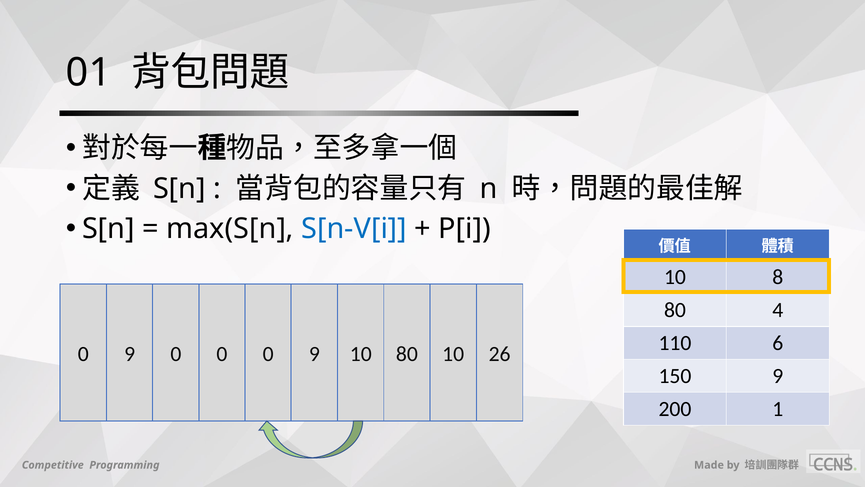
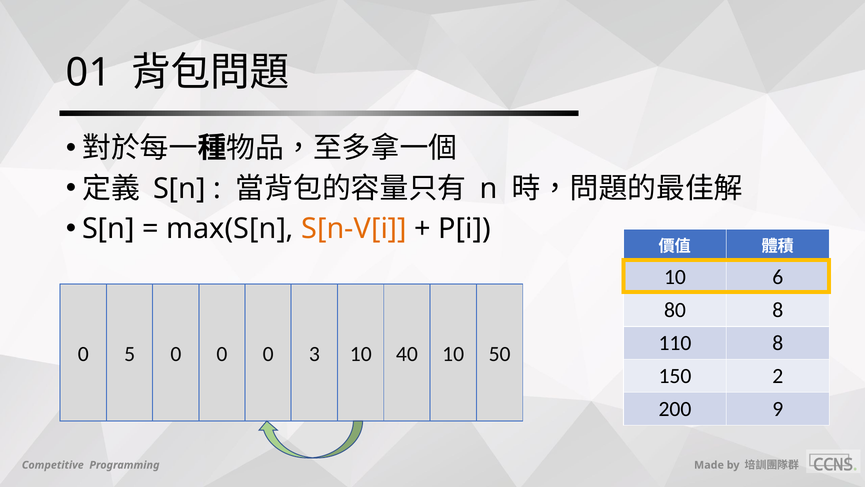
S[n-V[i colour: blue -> orange (354, 229)
8: 8 -> 6 (778, 277)
80 4: 4 -> 8 (778, 310)
110 6: 6 -> 8 (778, 343)
9: 9 -> 5 (130, 354)
0 0 9: 9 -> 3 (314, 354)
10 80: 80 -> 40 (407, 354)
26: 26 -> 50 (500, 354)
150 9: 9 -> 2 (778, 376)
1: 1 -> 9 (778, 409)
